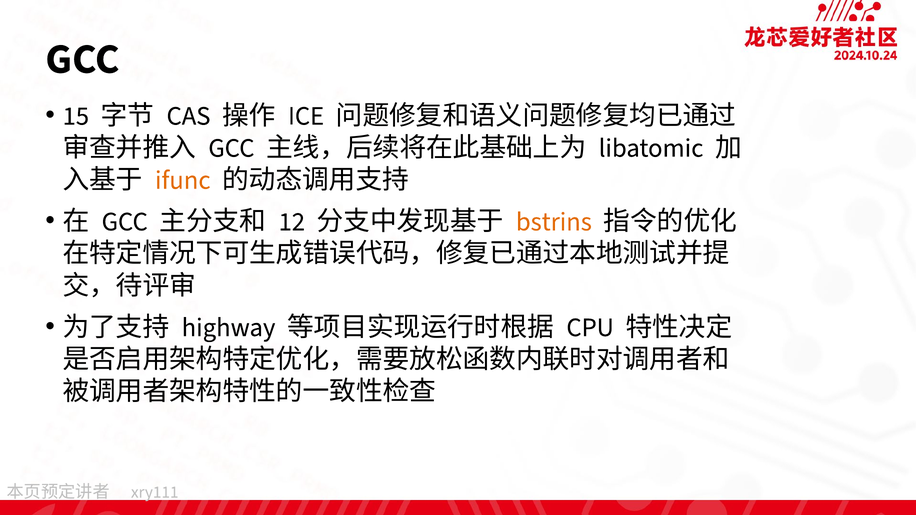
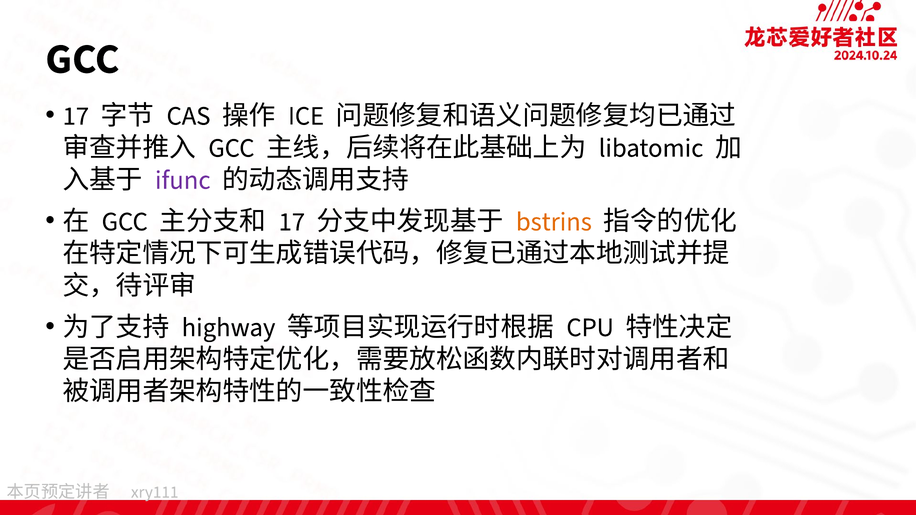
15: 15 -> 17 (76, 116)
ifunc colour: orange -> purple (183, 180)
12: 12 -> 17 (292, 222)
